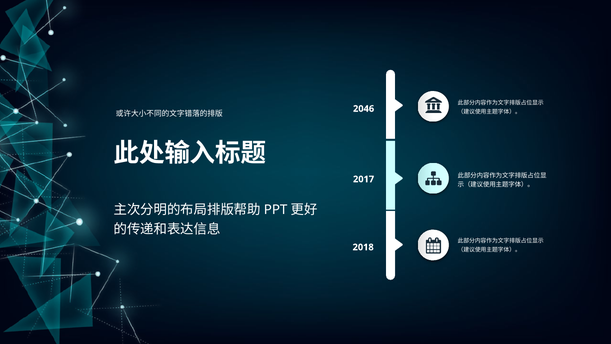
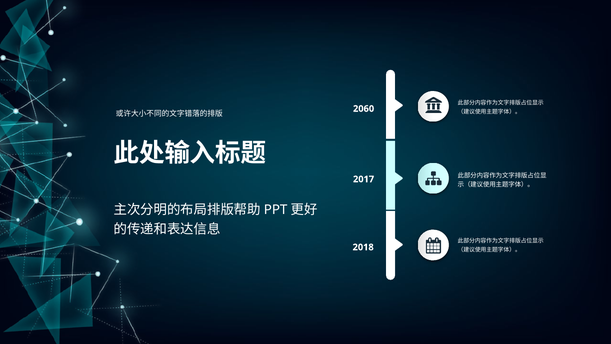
2046: 2046 -> 2060 (364, 109)
